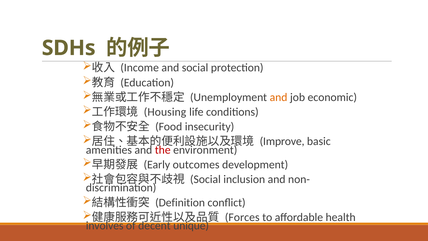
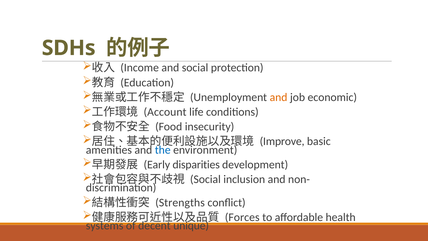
Housing: Housing -> Account (165, 112)
the colour: red -> blue (163, 150)
outcomes: outcomes -> disparities (196, 164)
Definition: Definition -> Strengths (180, 202)
involves: involves -> systems (105, 226)
